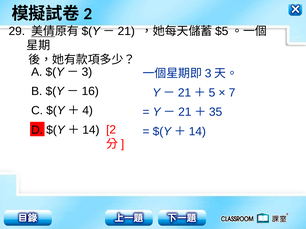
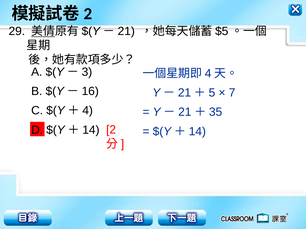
3: 3 -> 4 (208, 74)
